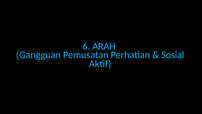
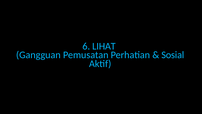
ARAH: ARAH -> LIHAT (104, 46)
